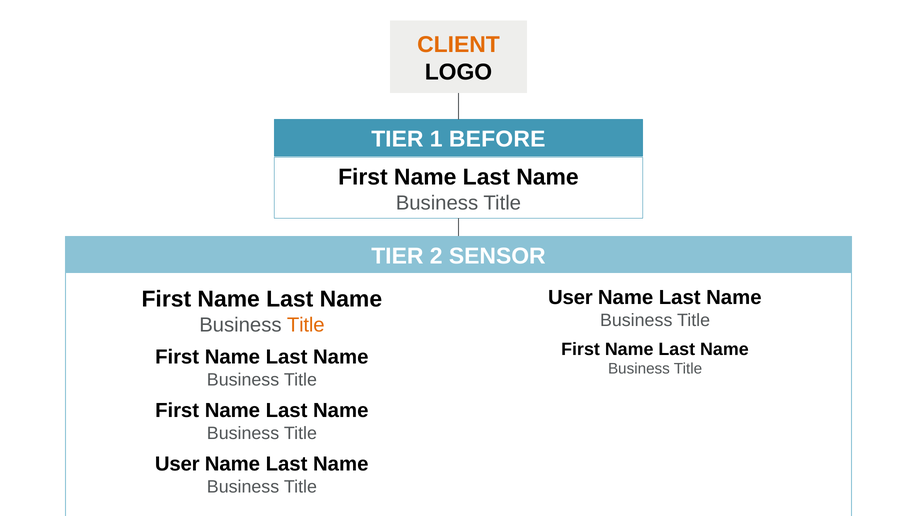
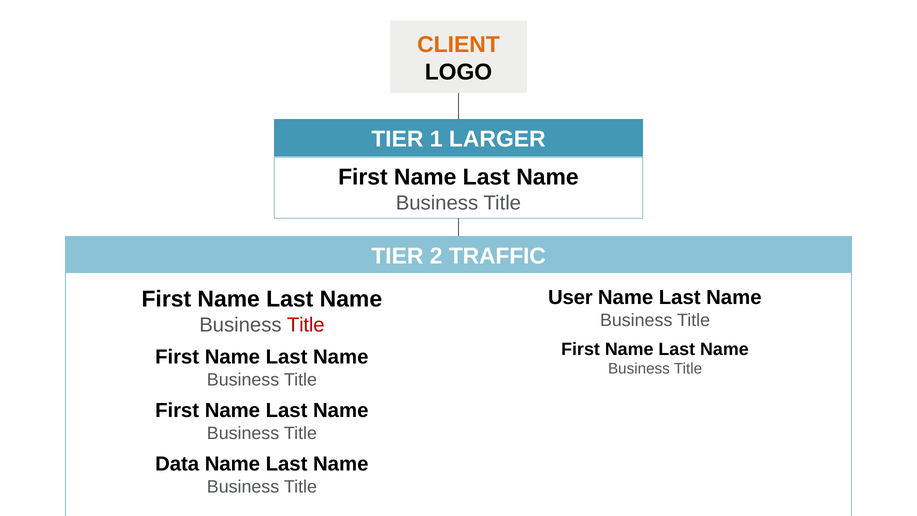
BEFORE: BEFORE -> LARGER (497, 139)
SENSOR: SENSOR -> TRAFFIC (497, 256)
Title colour: orange -> red (306, 325)
User: User -> Data (177, 464)
